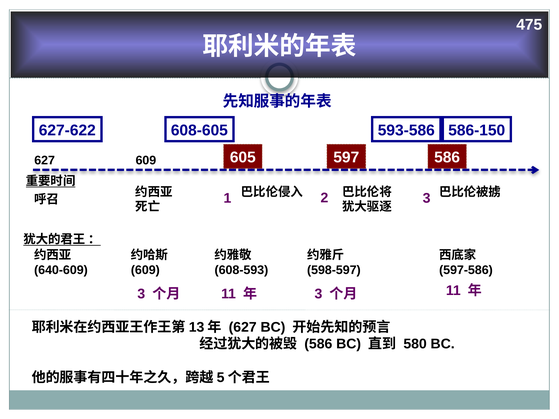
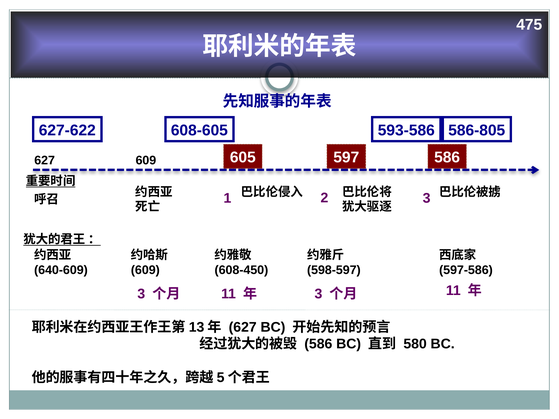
586-150: 586-150 -> 586-805 (477, 130)
608-593: 608-593 -> 608-450 (241, 270)
